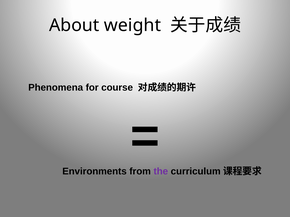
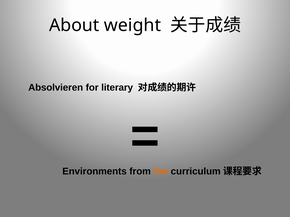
Phenomena: Phenomena -> Absolvieren (56, 88)
course: course -> literary (117, 88)
the colour: purple -> orange (161, 172)
